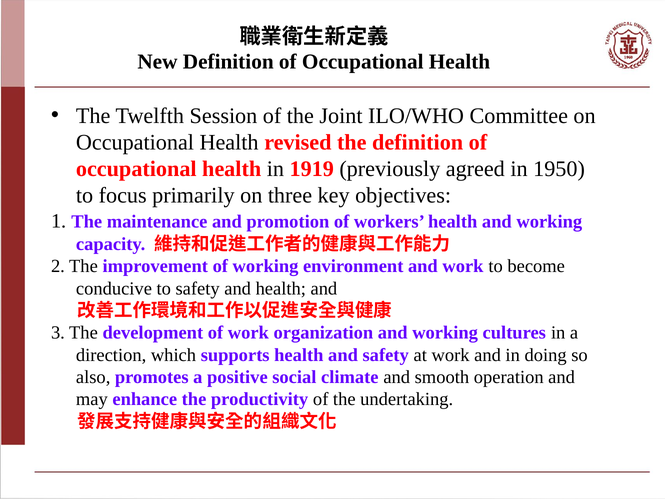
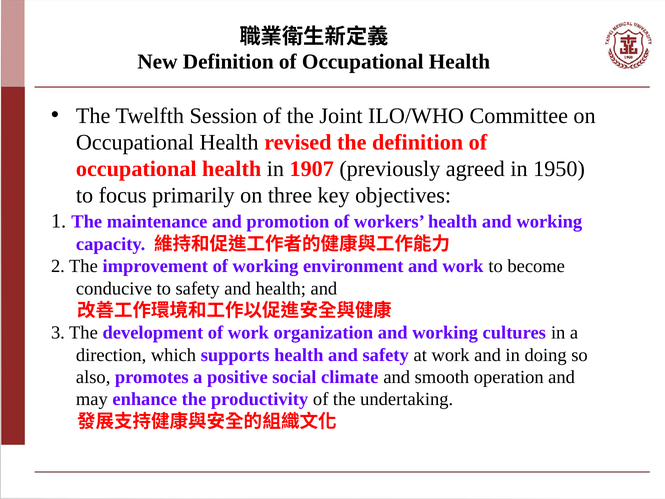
1919: 1919 -> 1907 (312, 169)
